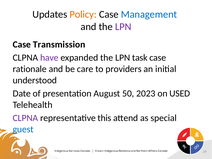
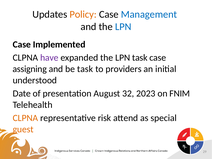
LPN colour: purple -> blue (123, 27)
Transmission: Transmission -> Implemented (59, 44)
rationale: rationale -> assigning (30, 69)
be care: care -> task (85, 69)
50: 50 -> 32 (128, 93)
USED: USED -> FNIM (180, 93)
CLPNA colour: purple -> orange (25, 118)
this: this -> risk (104, 118)
guest colour: blue -> orange (23, 129)
